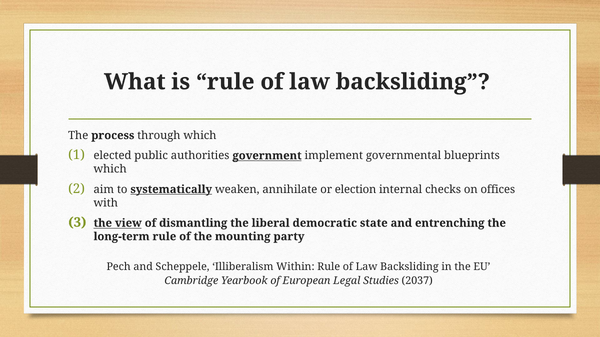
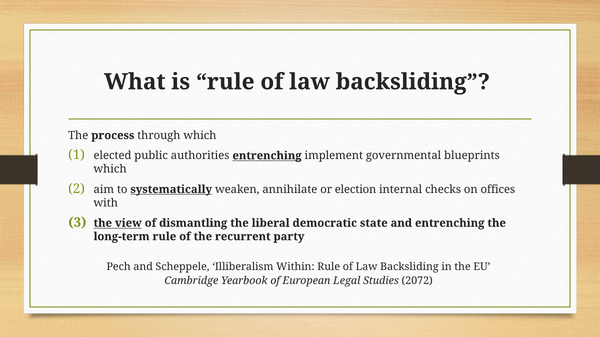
authorities government: government -> entrenching (267, 156)
mounting: mounting -> recurrent (243, 237)
2037: 2037 -> 2072 (417, 281)
